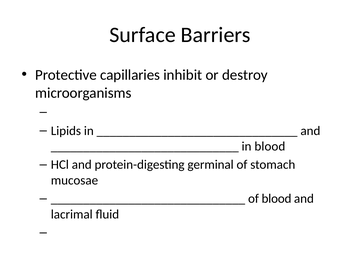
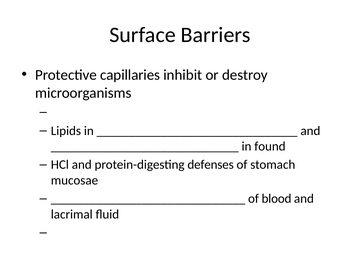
in blood: blood -> found (270, 146)
germinal: germinal -> defenses (211, 165)
